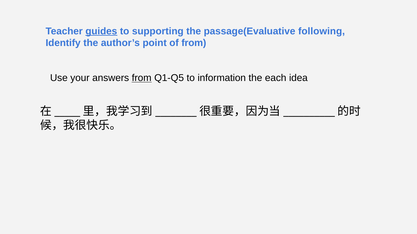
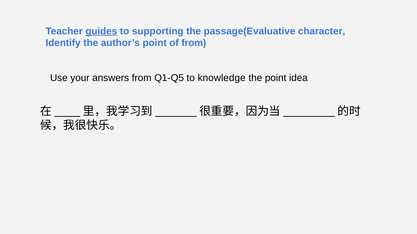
following: following -> character (322, 31)
from underline: present -> none (142, 78)
information: information -> knowledge (222, 78)
the each: each -> point (276, 78)
